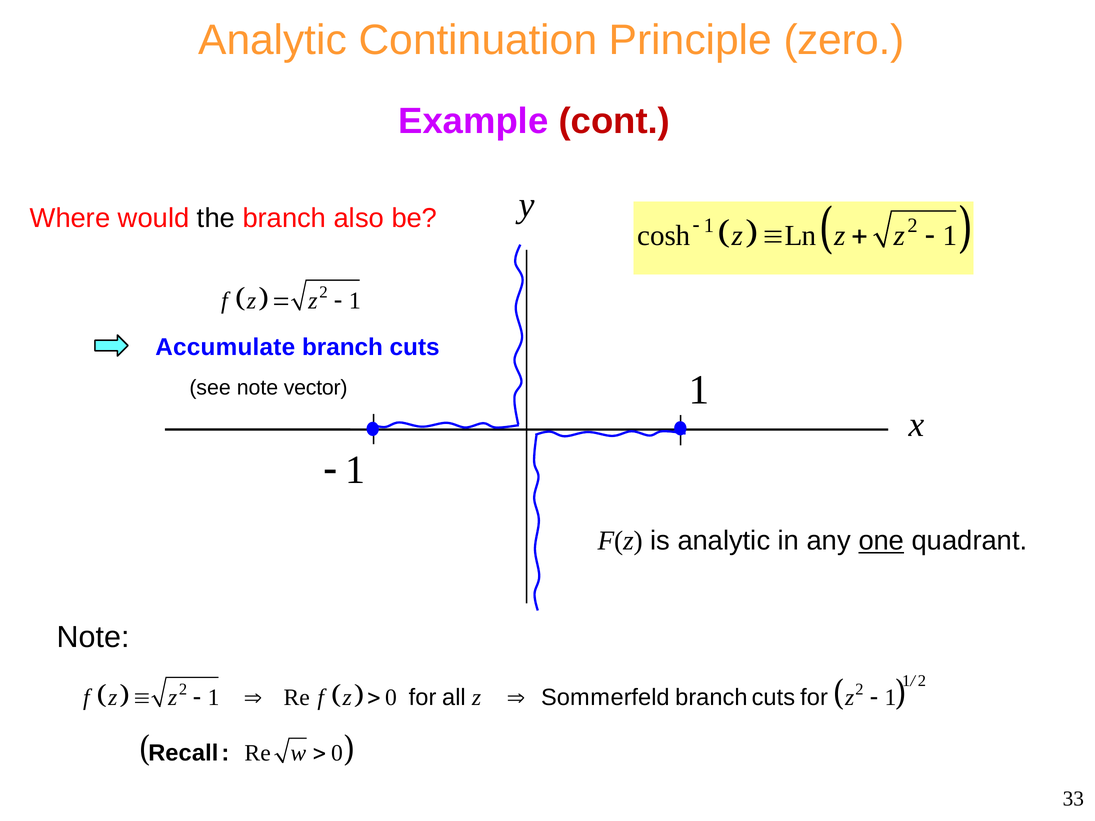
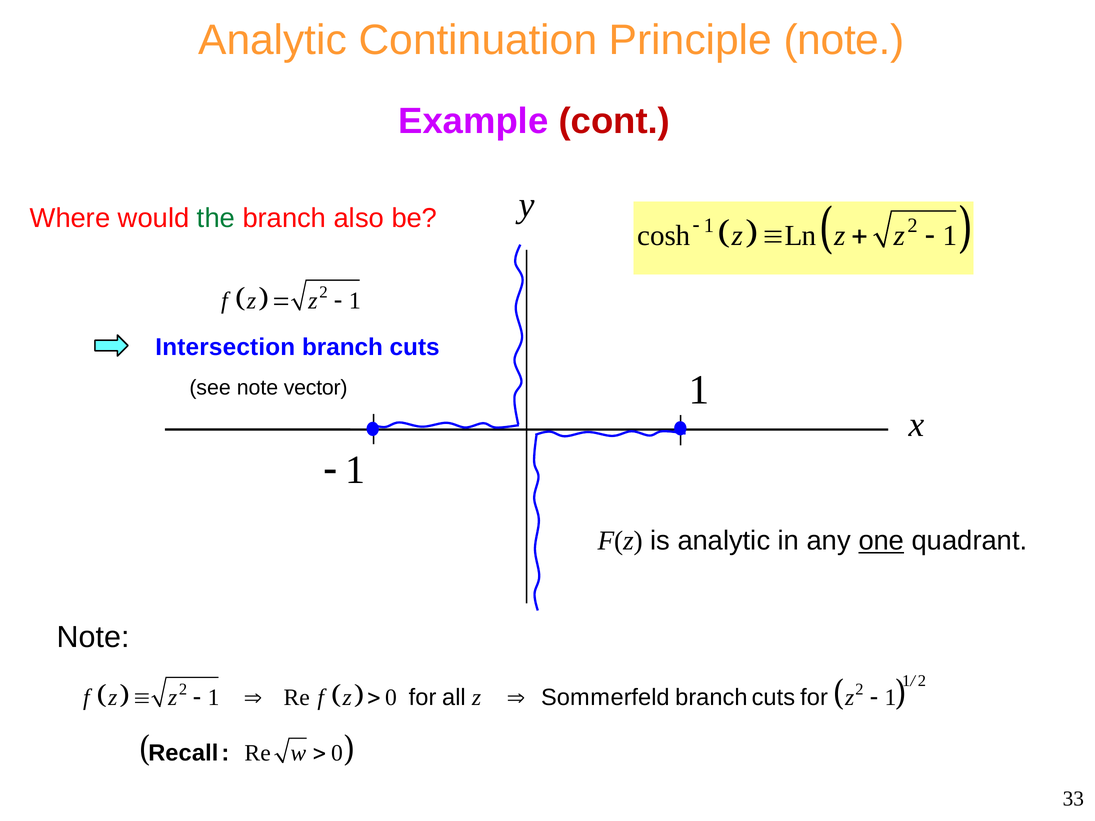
Principle zero: zero -> note (844, 40)
the colour: black -> green (216, 218)
Accumulate: Accumulate -> Intersection (225, 347)
